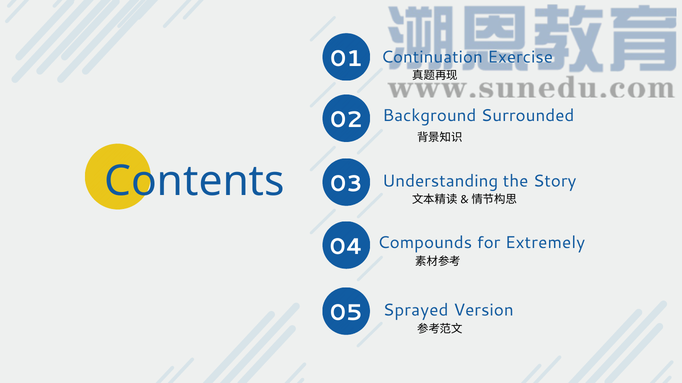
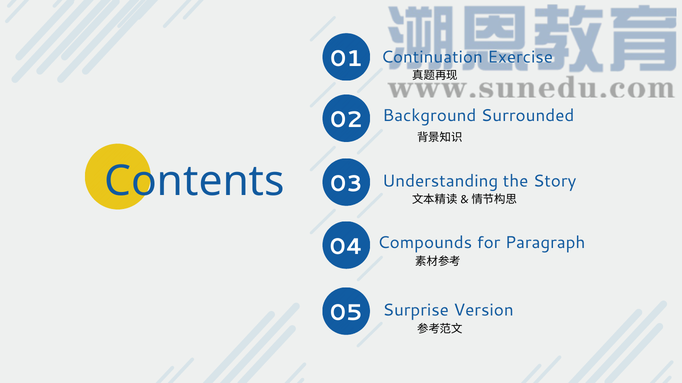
Extremely: Extremely -> Paragraph (545, 243)
Sprayed: Sprayed -> Surprise (416, 311)
